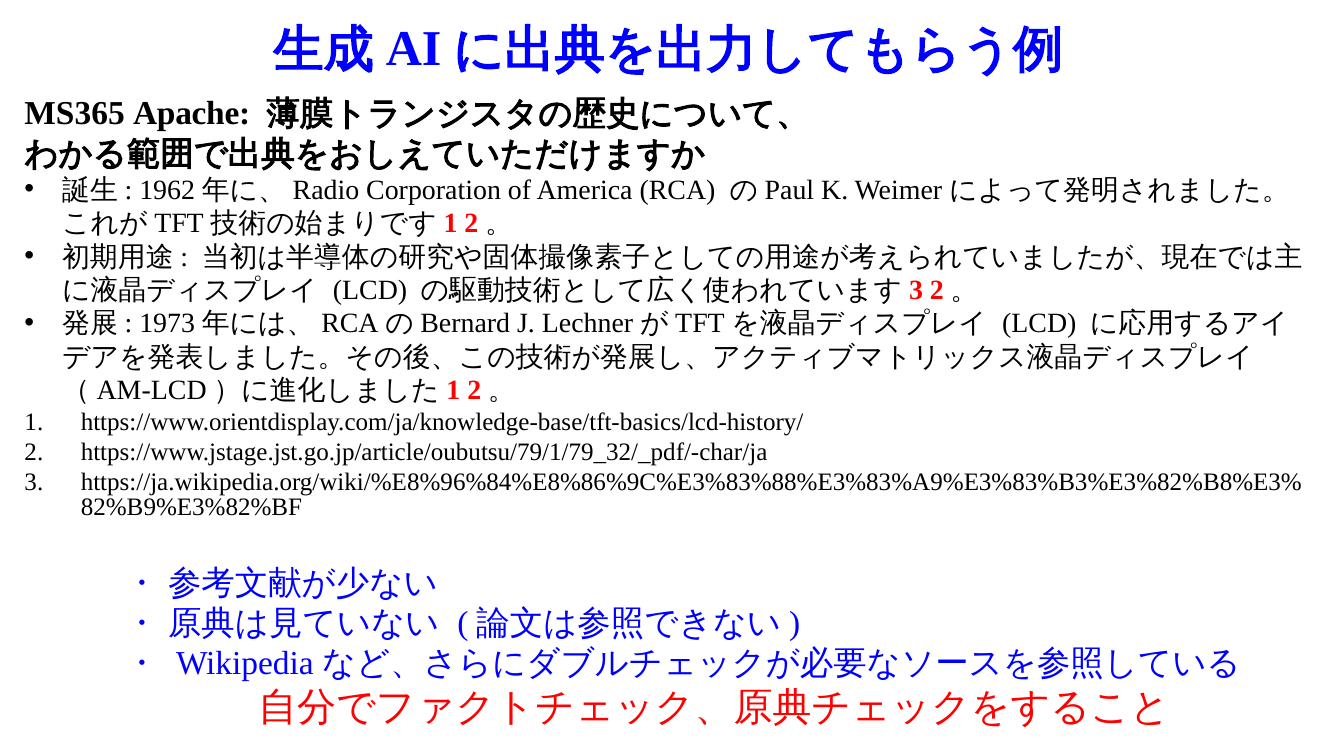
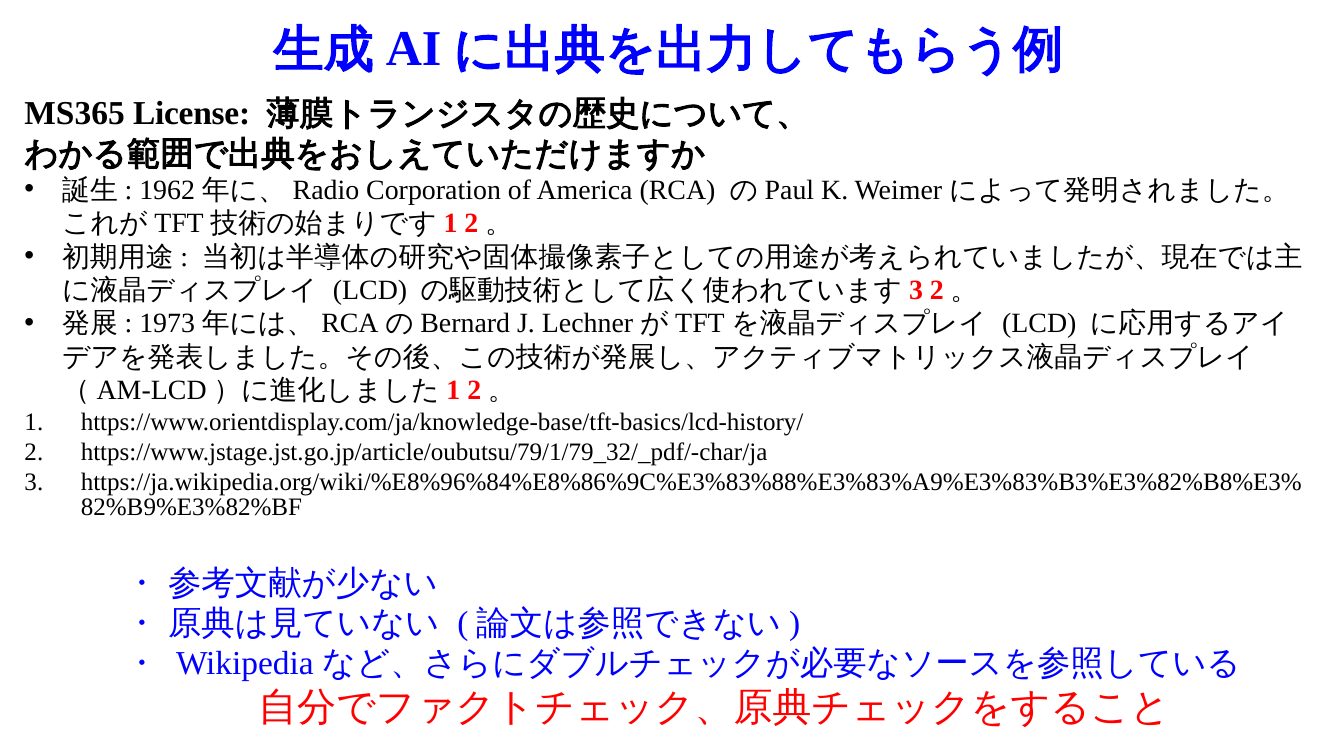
Apache: Apache -> License (192, 114)
